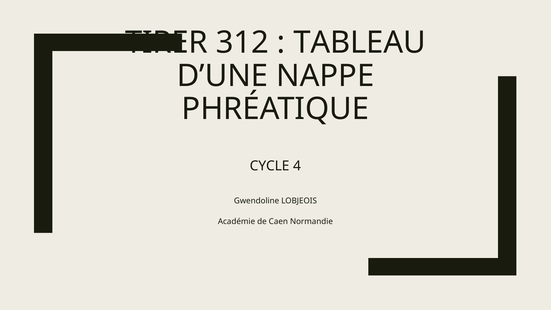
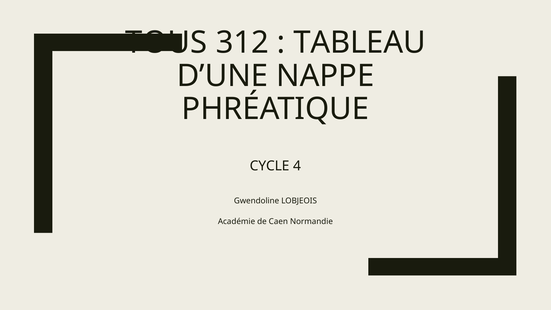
TIRER: TIRER -> TOUS (166, 43)
